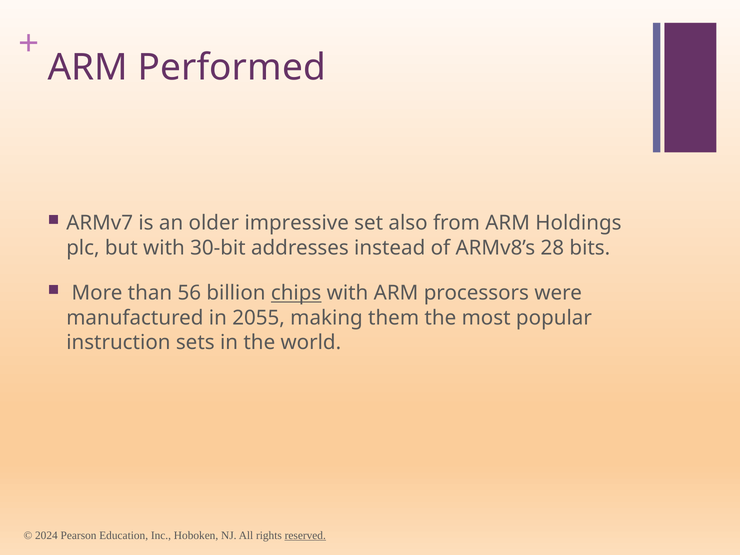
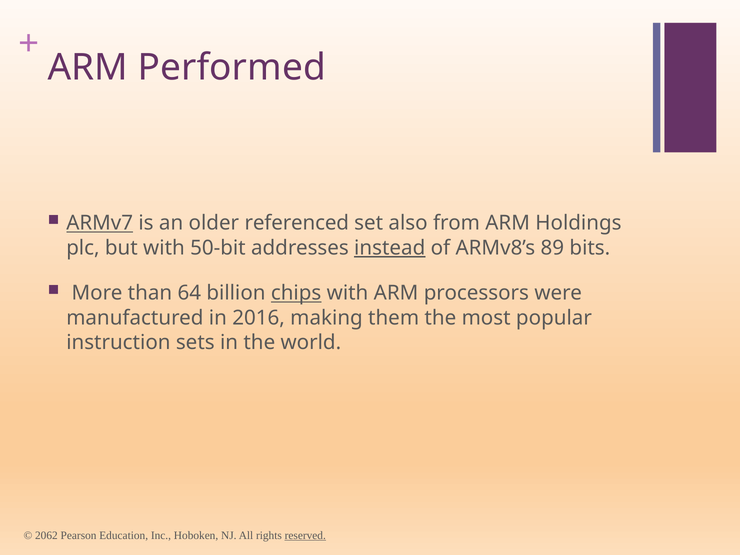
ARMv7 underline: none -> present (100, 223)
impressive: impressive -> referenced (297, 223)
30-bit: 30-bit -> 50-bit (218, 248)
instead underline: none -> present (390, 248)
28: 28 -> 89 (552, 248)
56: 56 -> 64 (189, 293)
2055: 2055 -> 2016 (259, 318)
2024: 2024 -> 2062 (46, 535)
